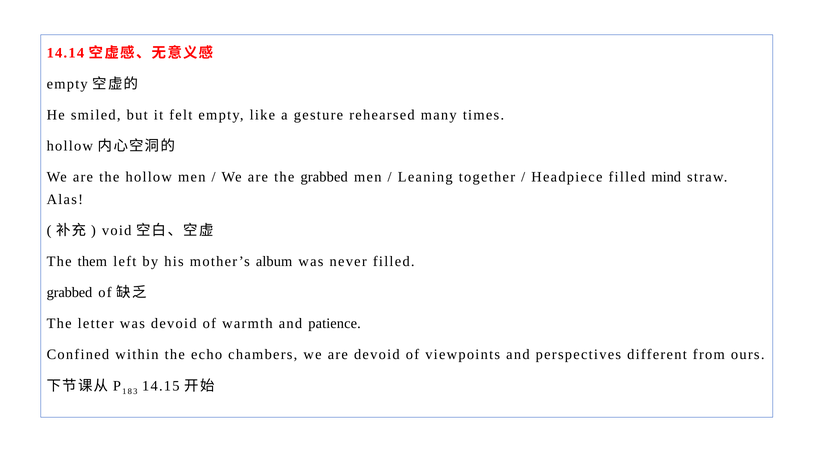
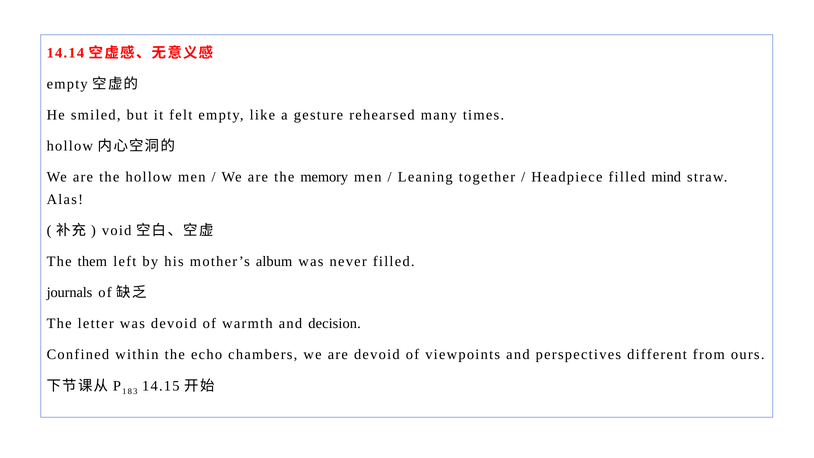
the grabbed: grabbed -> memory (324, 177)
grabbed: grabbed -> journals (69, 292)
patience: patience -> decision (335, 323)
